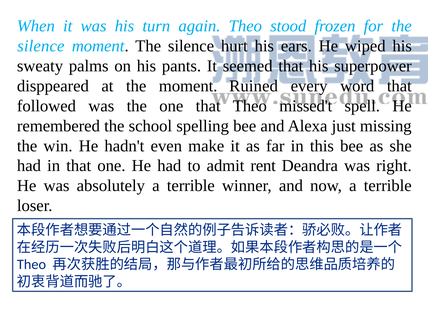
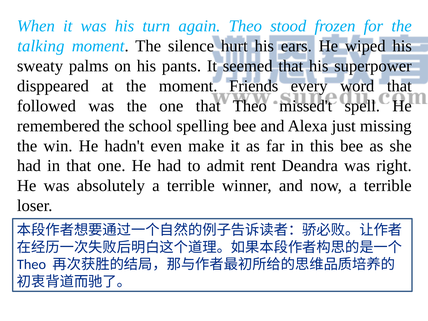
silence: silence -> talking (41, 46)
Ruined: Ruined -> Friends (254, 86)
